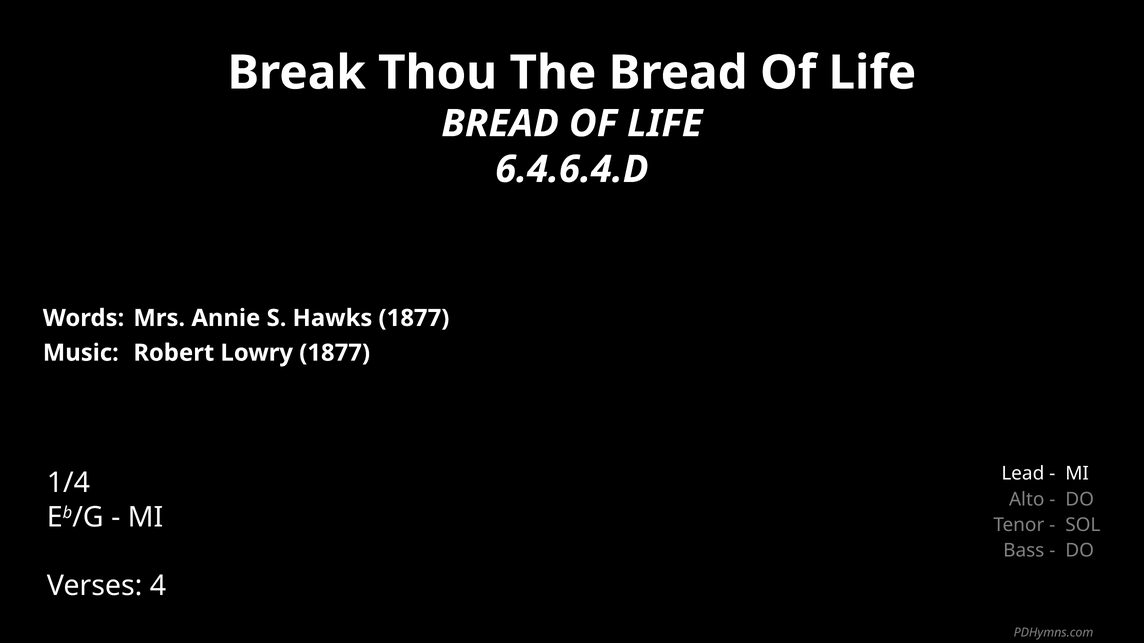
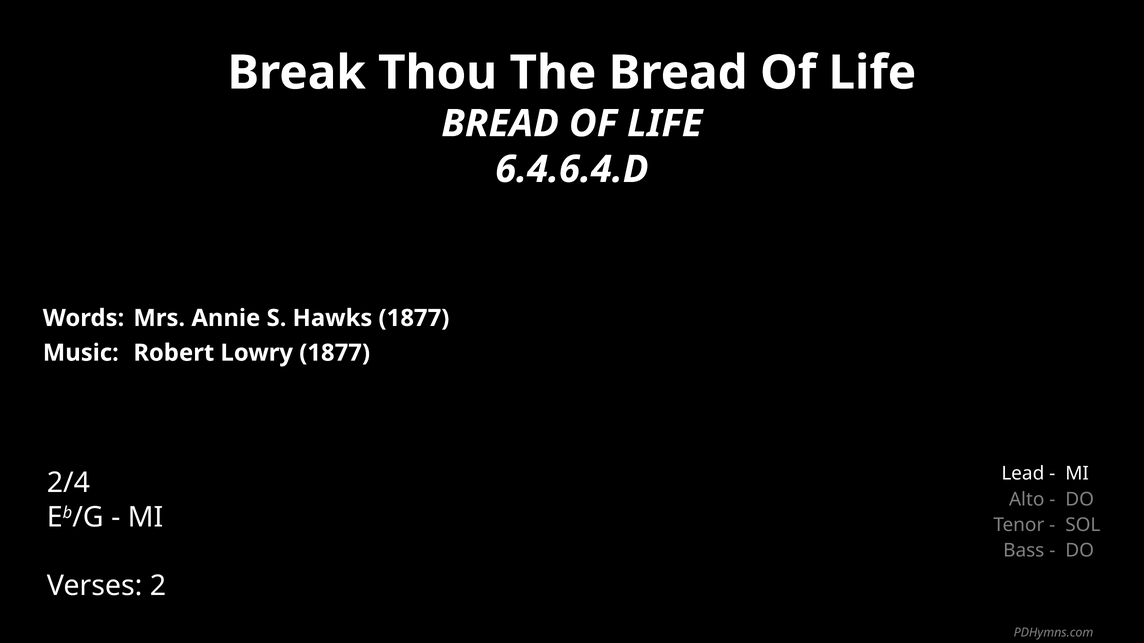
1/4: 1/4 -> 2/4 (68, 483)
4: 4 -> 2 (158, 586)
